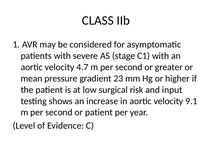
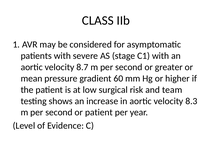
4.7: 4.7 -> 8.7 (82, 67)
23: 23 -> 60 (118, 78)
input: input -> team (172, 90)
9.1: 9.1 -> 8.3 (191, 101)
